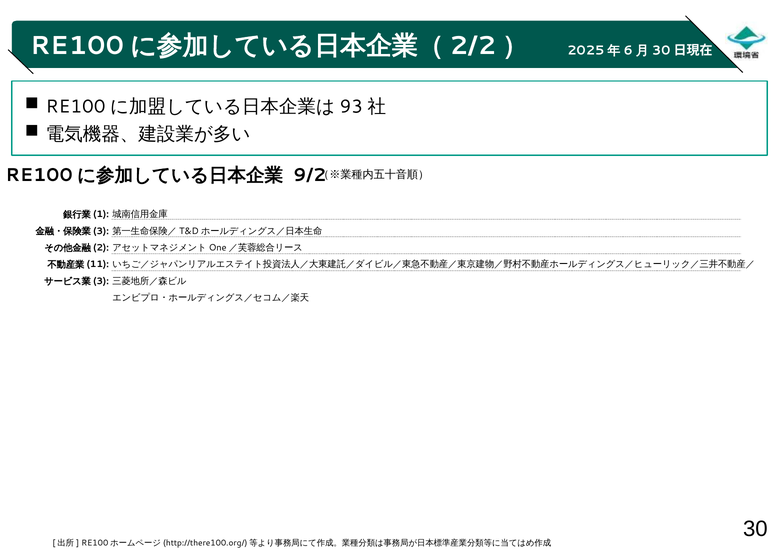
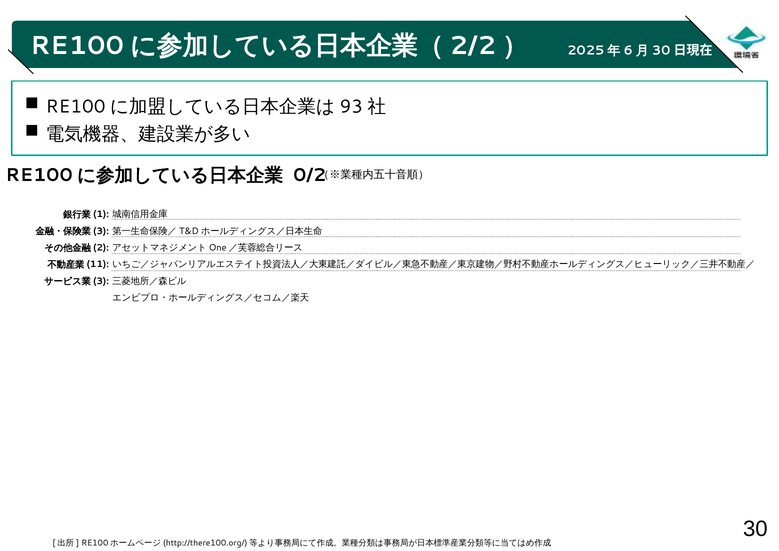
9/2: 9/2 -> 0/2 (310, 175)
